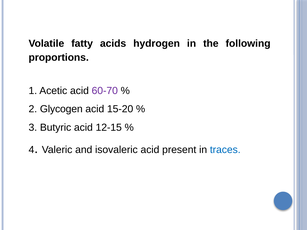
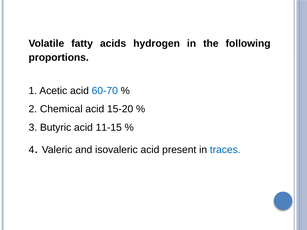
60-70 colour: purple -> blue (105, 91)
Glycogen: Glycogen -> Chemical (61, 109)
12-15: 12-15 -> 11-15 (109, 128)
